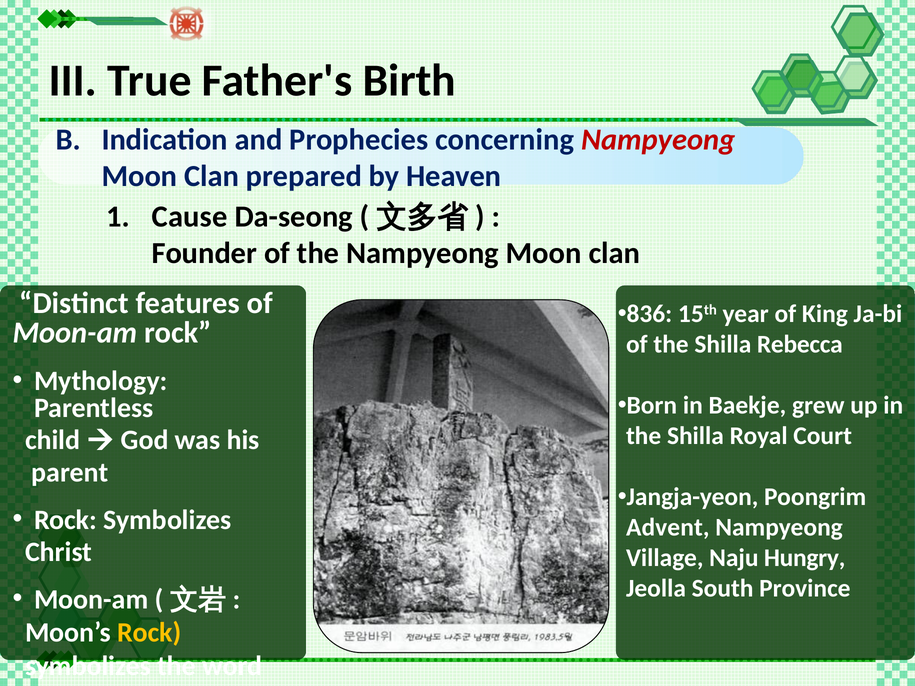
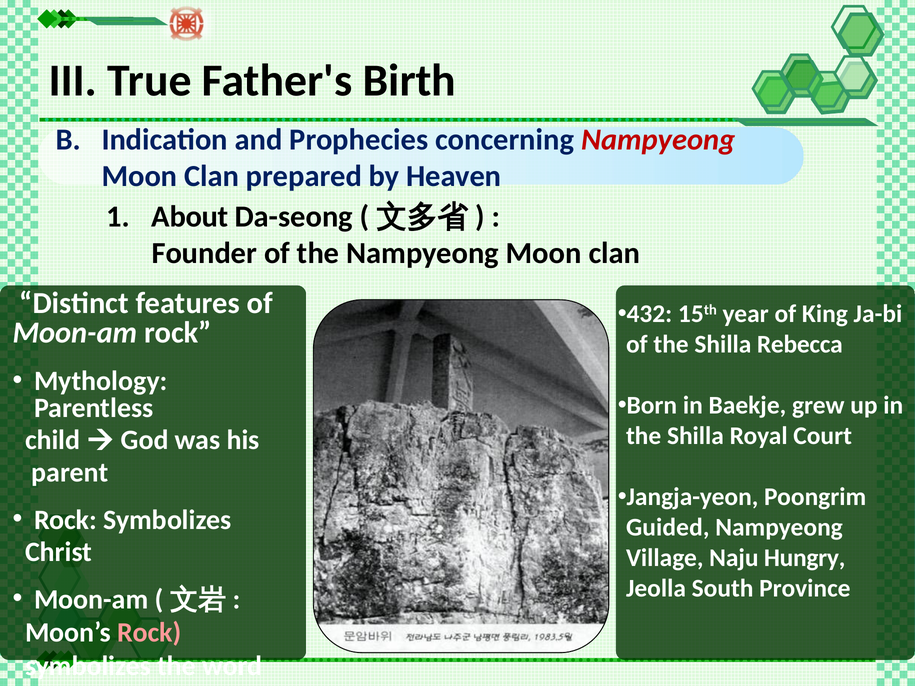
Cause: Cause -> About (190, 217)
836: 836 -> 432 (649, 314)
Advent: Advent -> Guided (668, 528)
Rock colour: yellow -> pink (149, 633)
